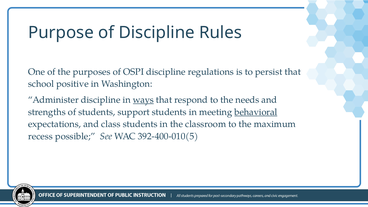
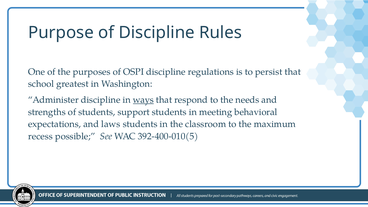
positive: positive -> greatest (73, 84)
behavioral underline: present -> none (256, 112)
class: class -> laws (111, 124)
